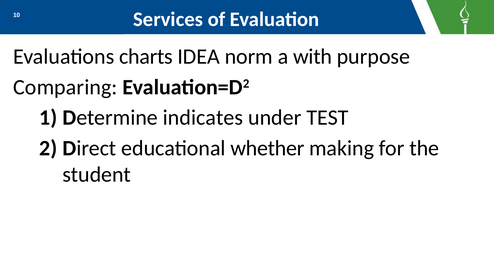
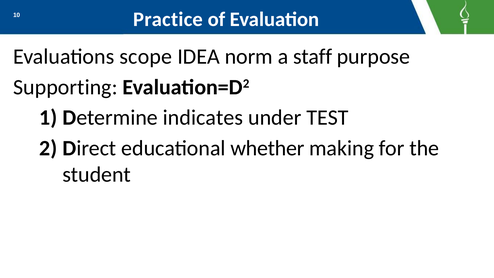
Services: Services -> Practice (168, 19)
charts: charts -> scope (146, 57)
with: with -> staff (313, 57)
Comparing: Comparing -> Supporting (65, 87)
